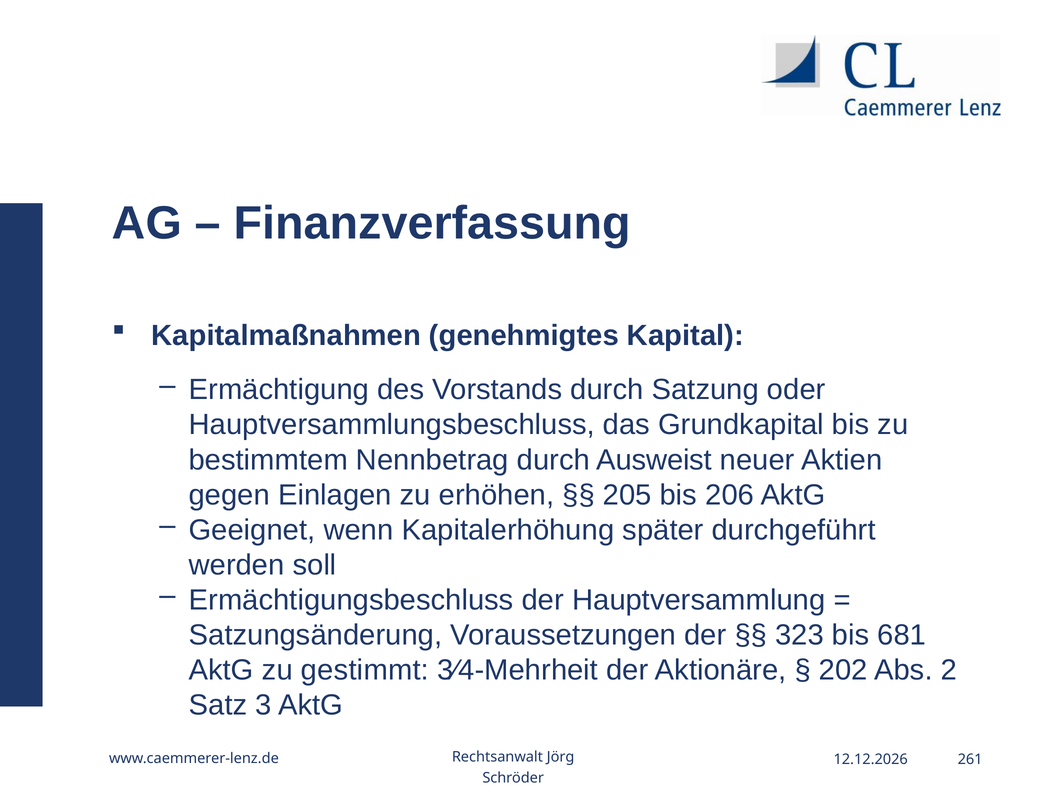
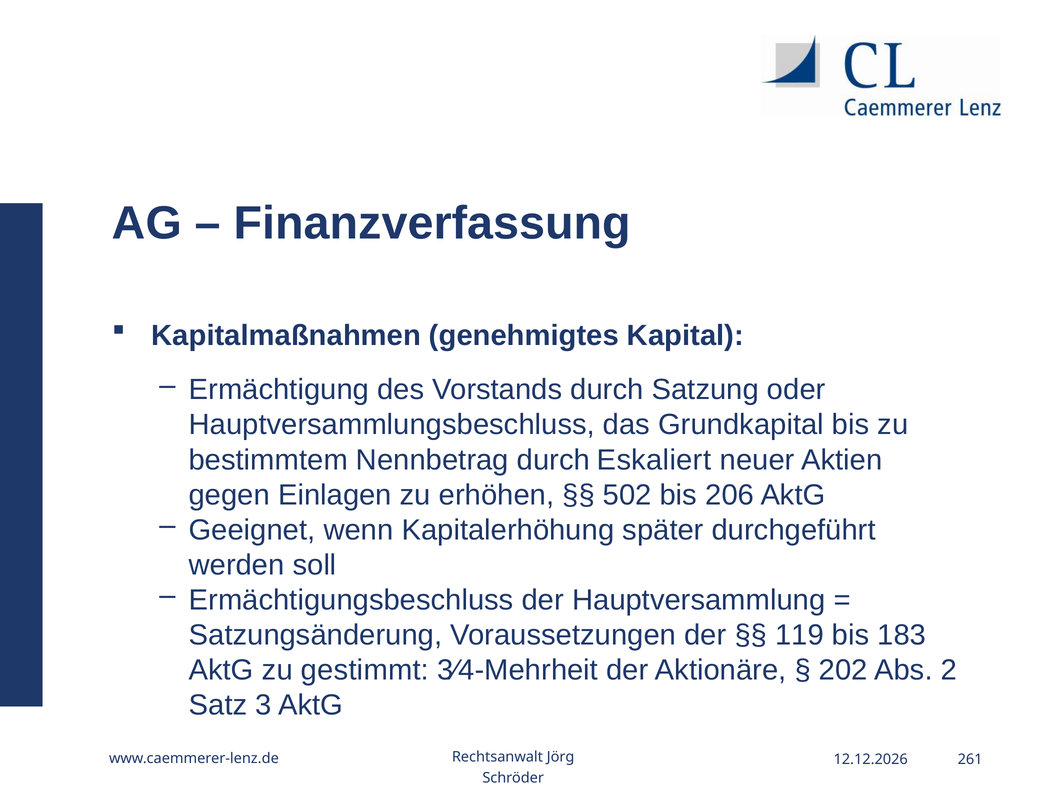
Ausweist: Ausweist -> Eskaliert (654, 460)
205: 205 -> 502 (627, 495)
323: 323 -> 119 (799, 635)
681: 681 -> 183 (902, 635)
